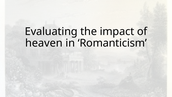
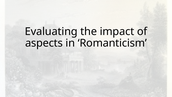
heaven: heaven -> aspects (44, 43)
